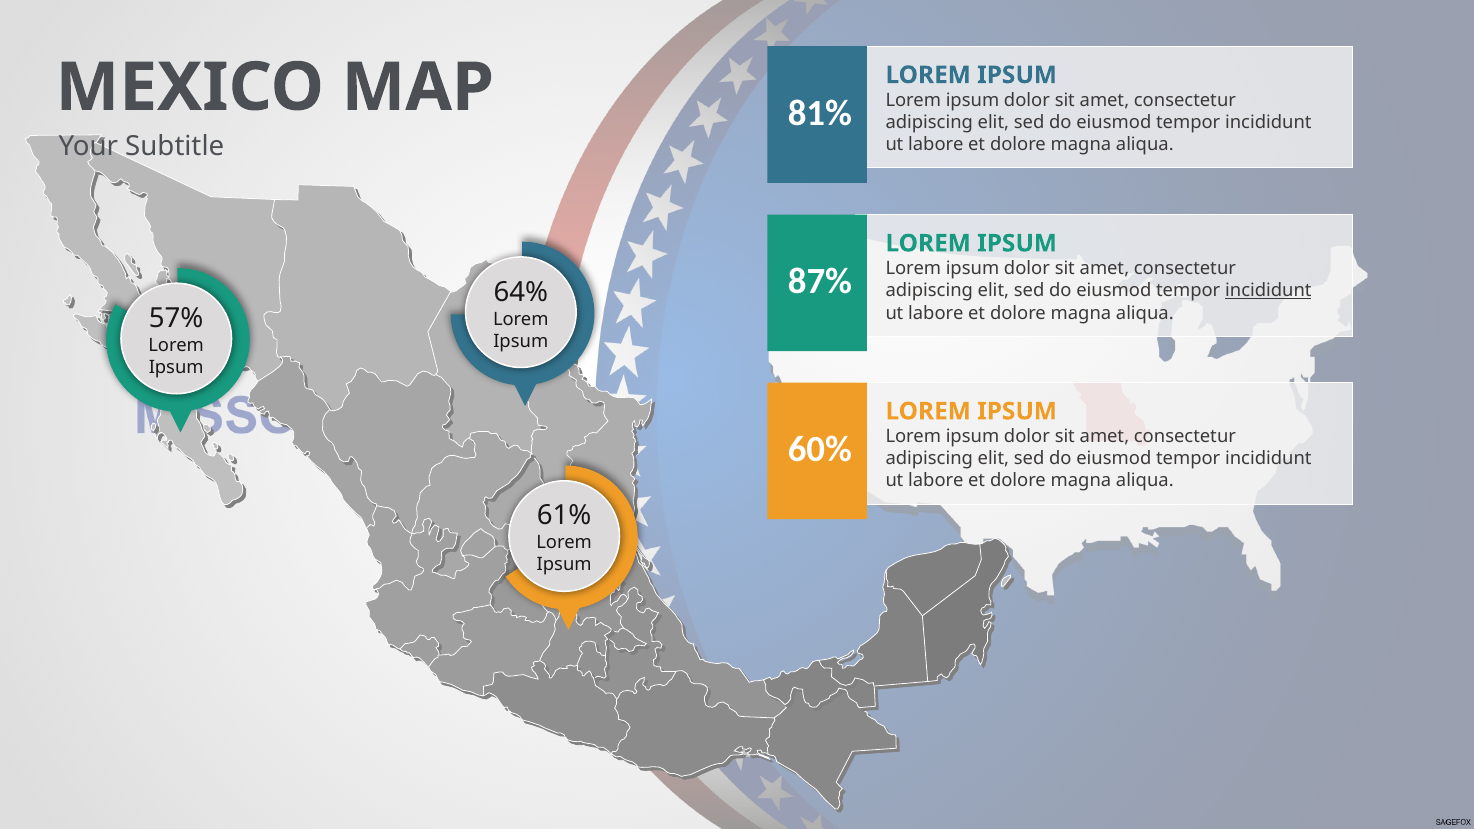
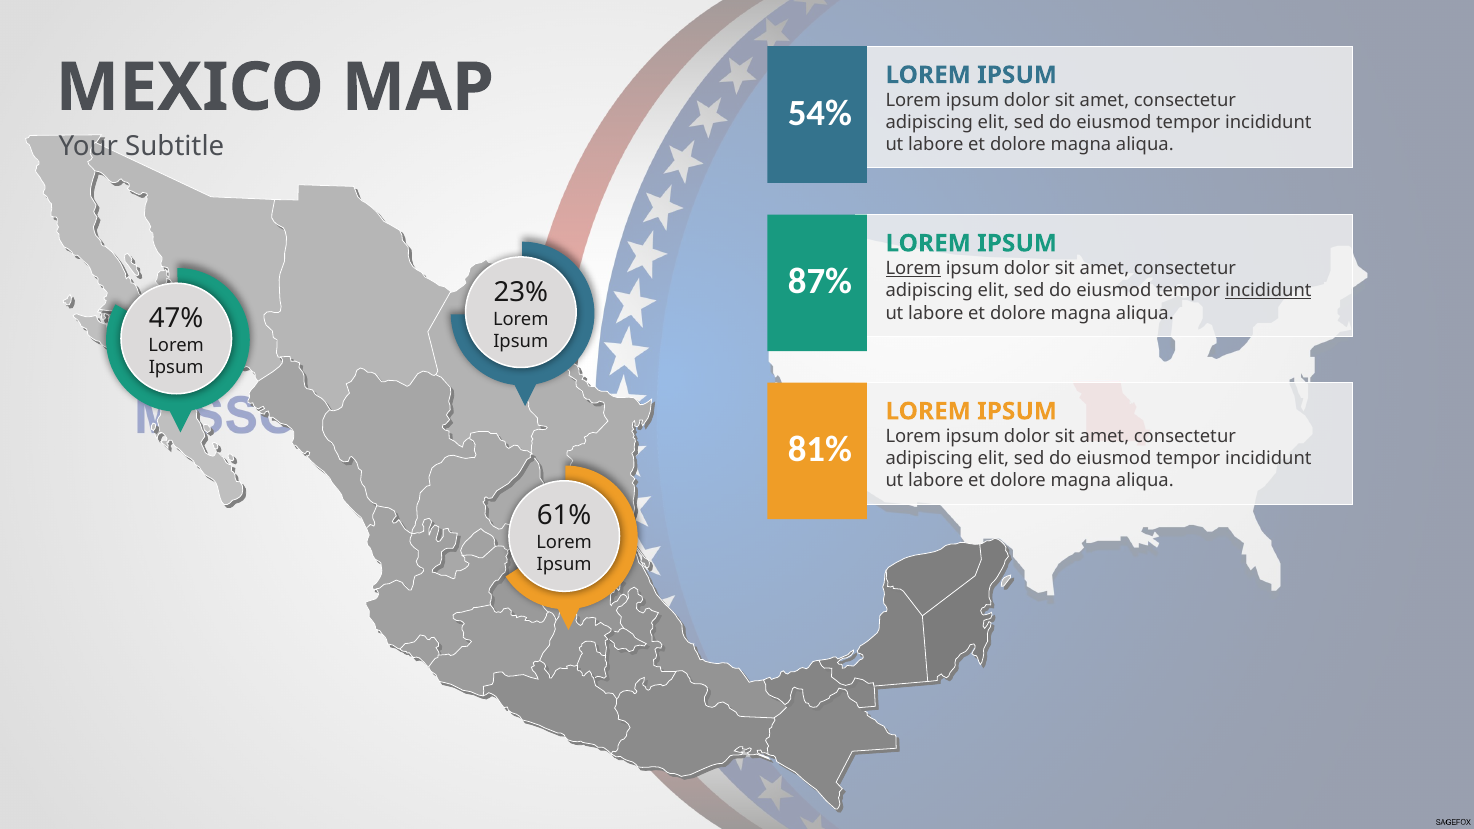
81%: 81% -> 54% (820, 113)
Lorem underline: none -> present (913, 269)
64%: 64% -> 23% (521, 292)
57%: 57% -> 47% (176, 318)
60%: 60% -> 81% (820, 450)
